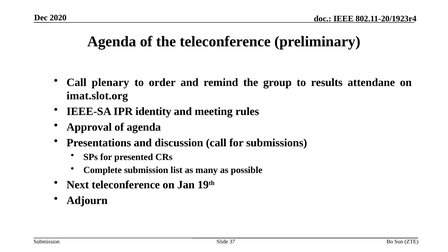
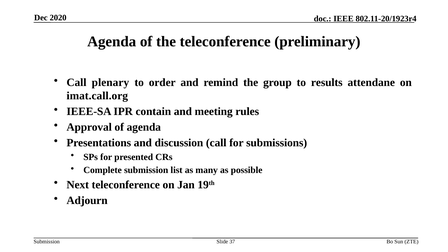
imat.slot.org: imat.slot.org -> imat.call.org (97, 96)
identity: identity -> contain (153, 112)
